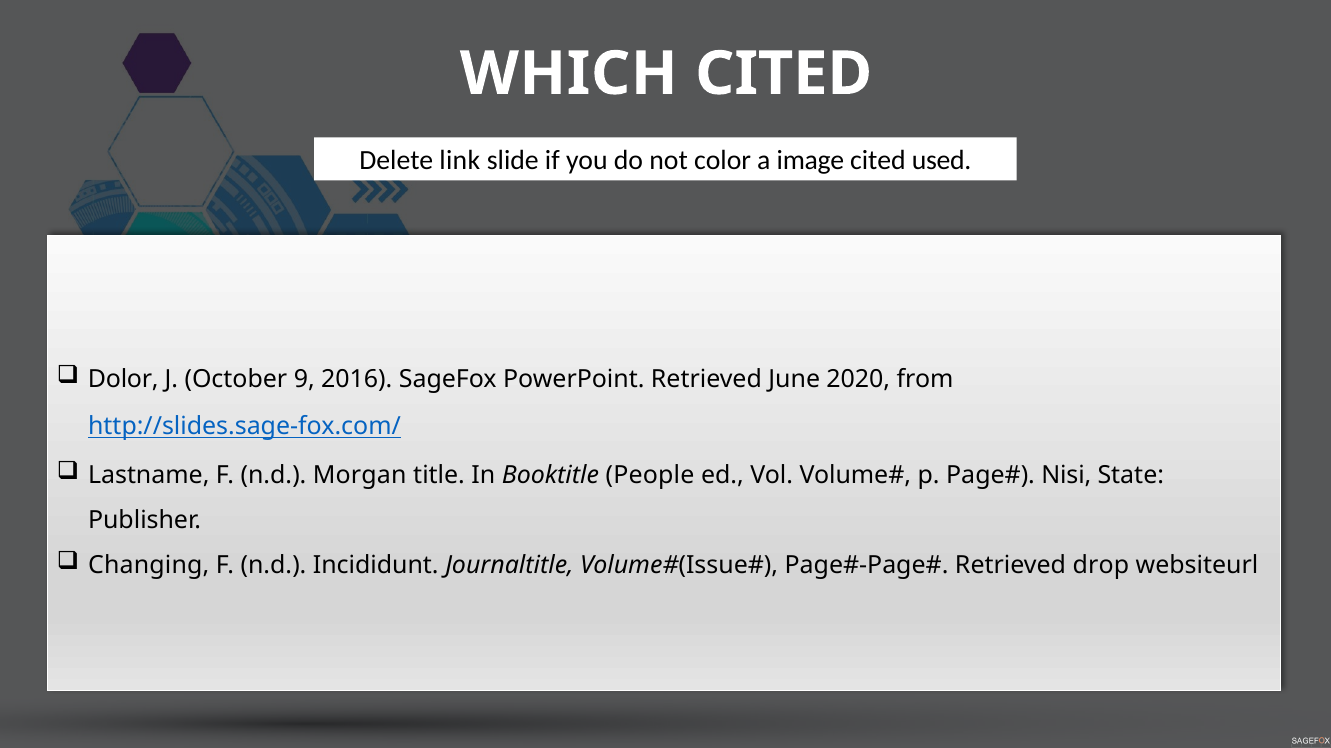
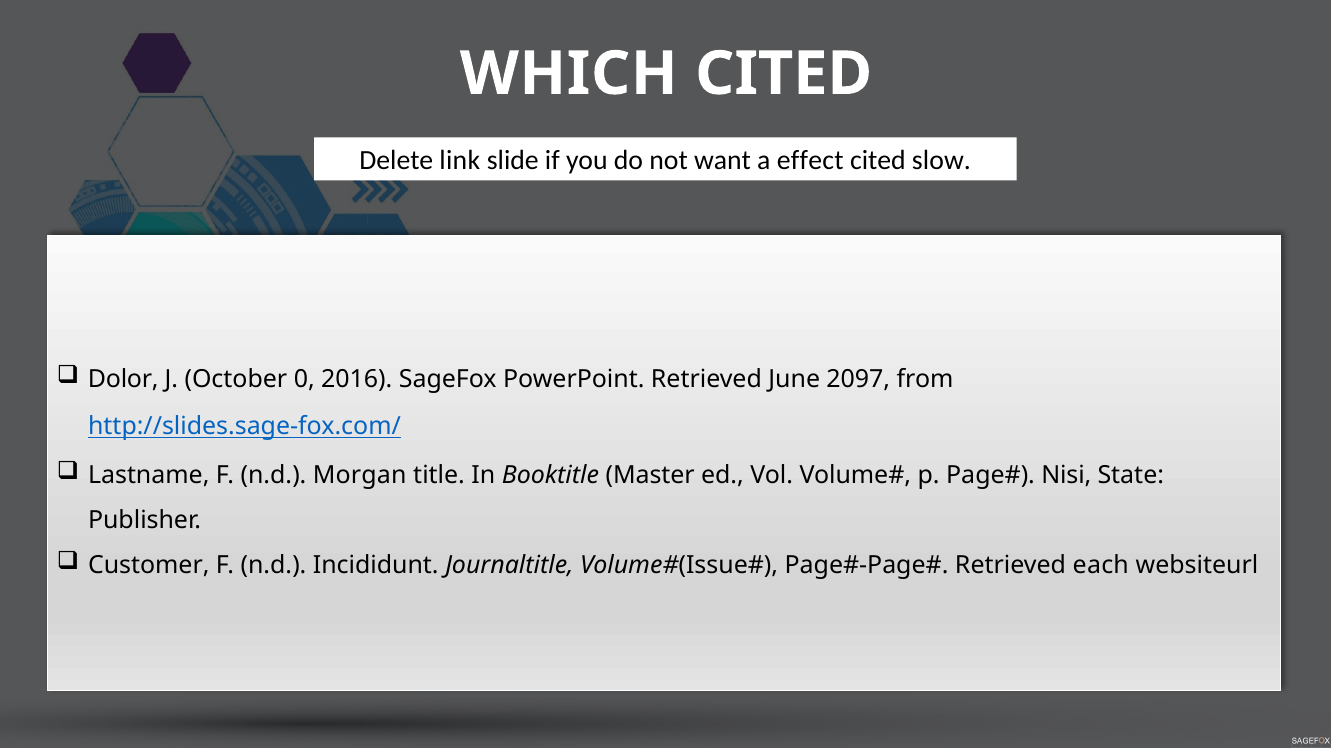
color: color -> want (723, 161)
image: image -> effect (810, 161)
used: used -> slow (941, 161)
9: 9 -> 0 (304, 380)
2020: 2020 -> 2097 (858, 380)
People: People -> Master (650, 476)
Changing: Changing -> Customer (149, 566)
drop: drop -> each (1101, 566)
